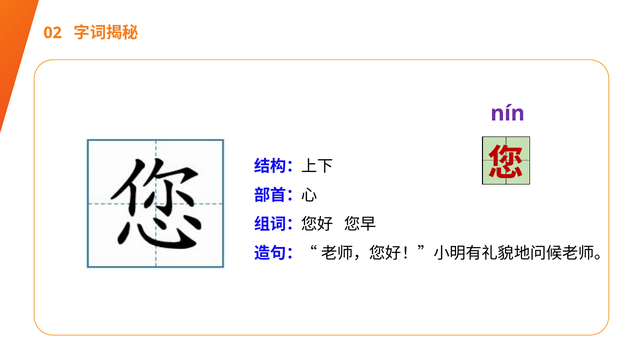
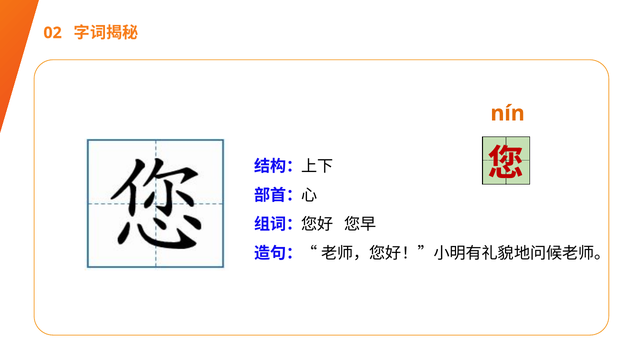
nín colour: purple -> orange (508, 113)
